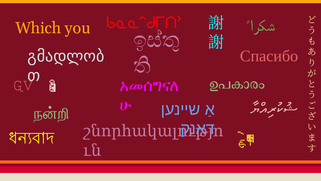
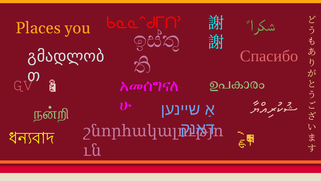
Which: Which -> Places (38, 28)
